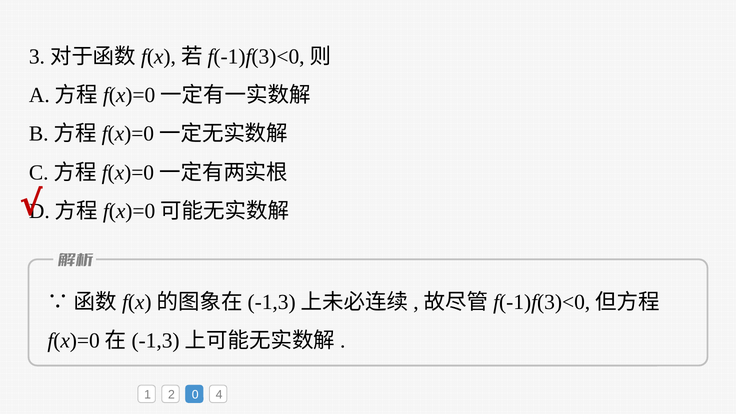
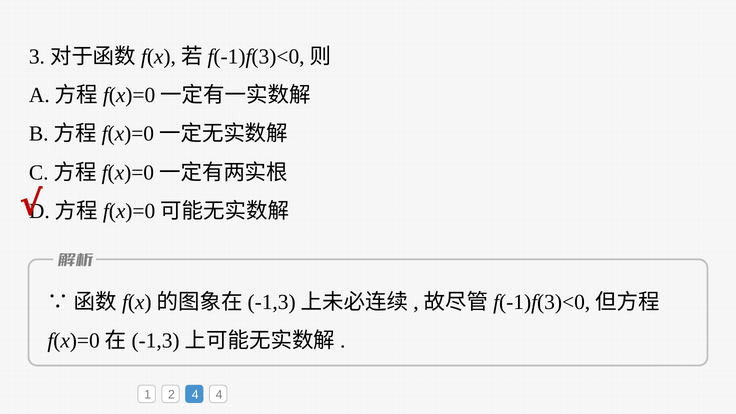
2 0: 0 -> 4 (195, 395)
